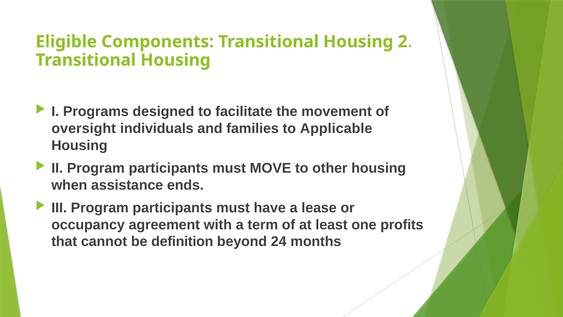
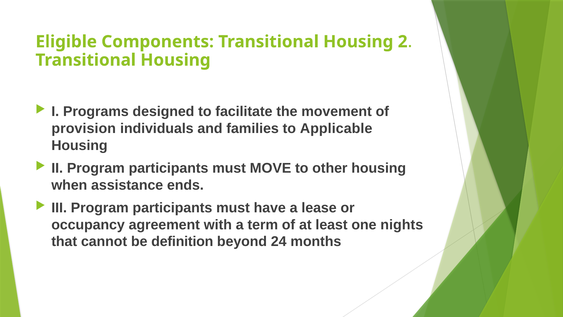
oversight: oversight -> provision (84, 128)
profits: profits -> nights (402, 225)
